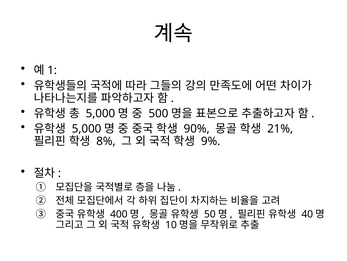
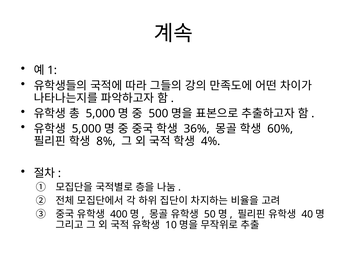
90%: 90% -> 36% (197, 128)
21%: 21% -> 60% (280, 128)
9%: 9% -> 4% (211, 141)
